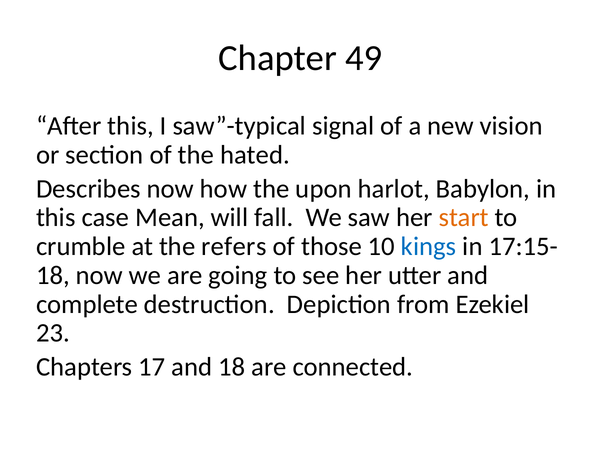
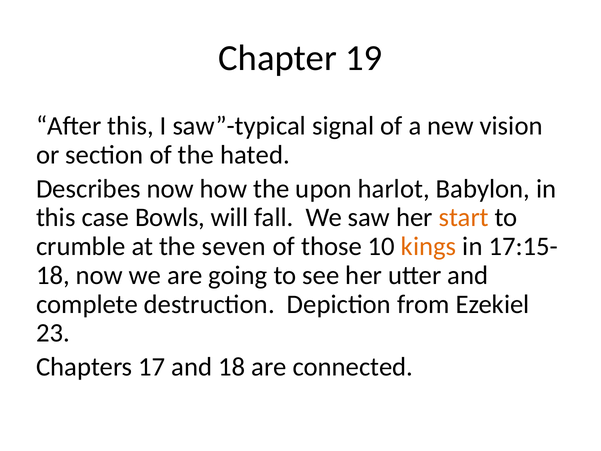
49: 49 -> 19 (364, 58)
Mean: Mean -> Bowls (170, 217)
refers: refers -> seven (234, 246)
kings colour: blue -> orange (429, 246)
